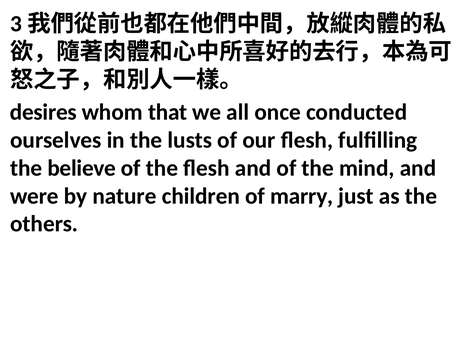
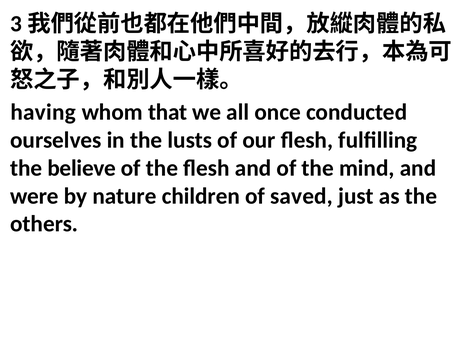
desires: desires -> having (43, 112)
marry: marry -> saved (302, 196)
